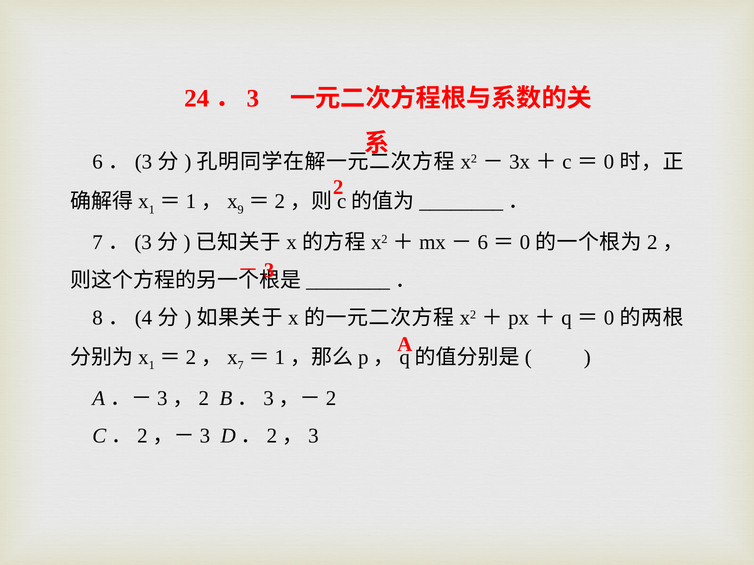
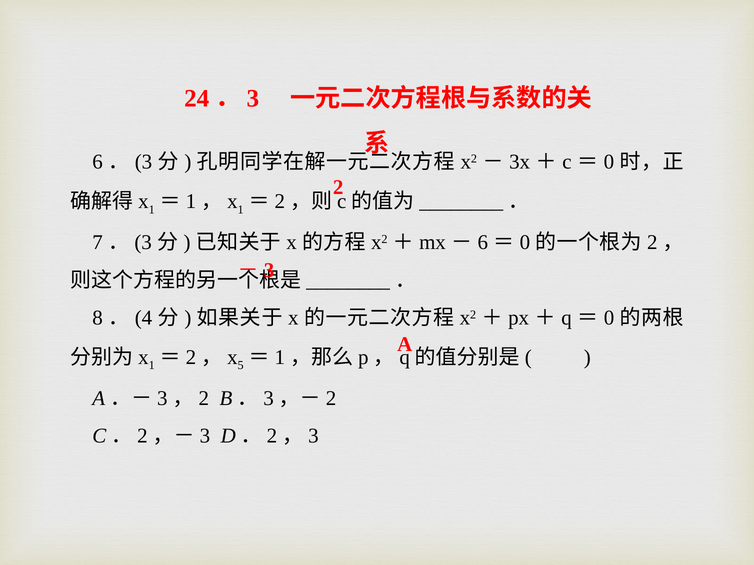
9: 9 -> 1 (241, 210)
7: 7 -> 5 (241, 366)
